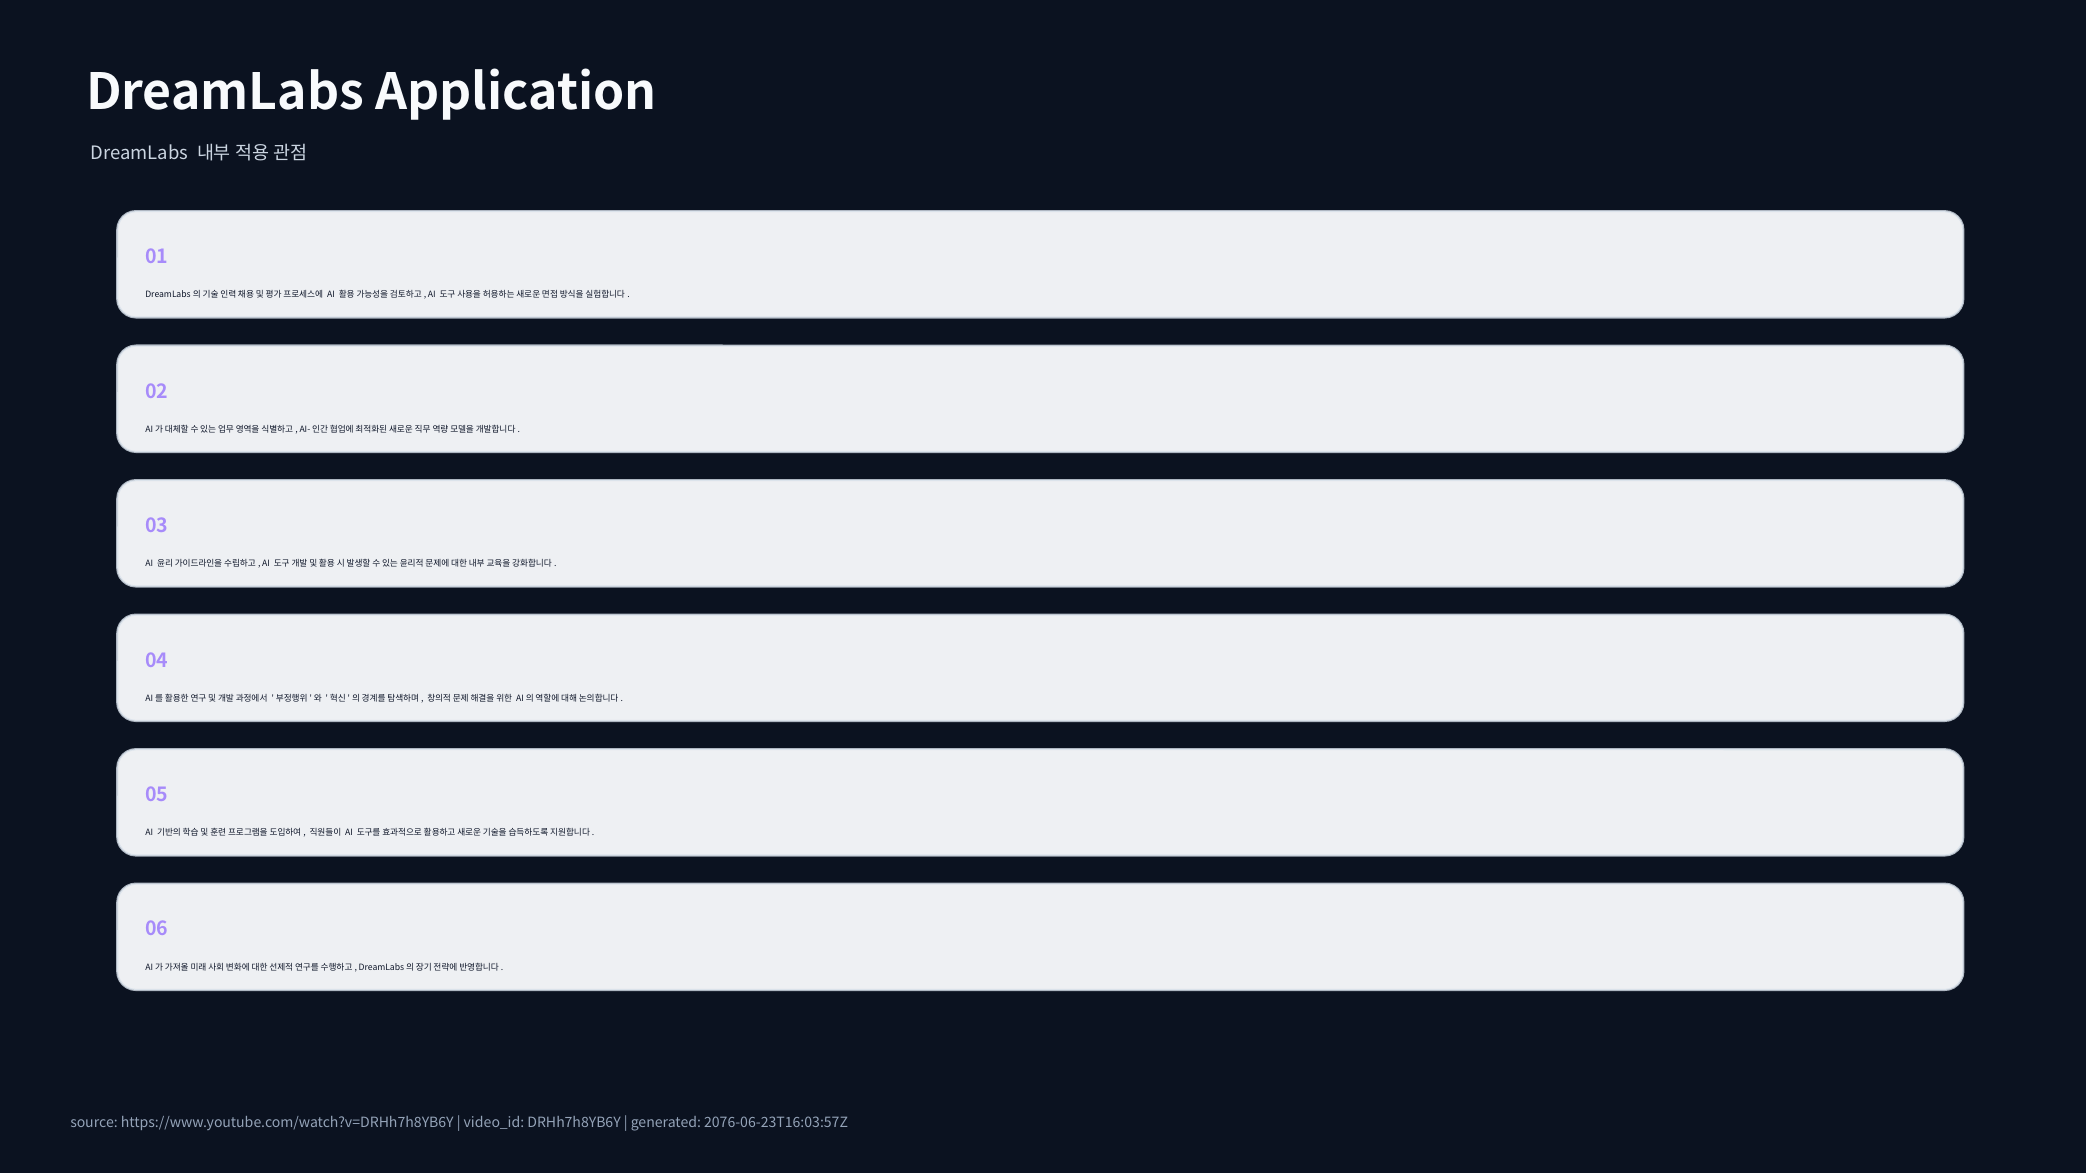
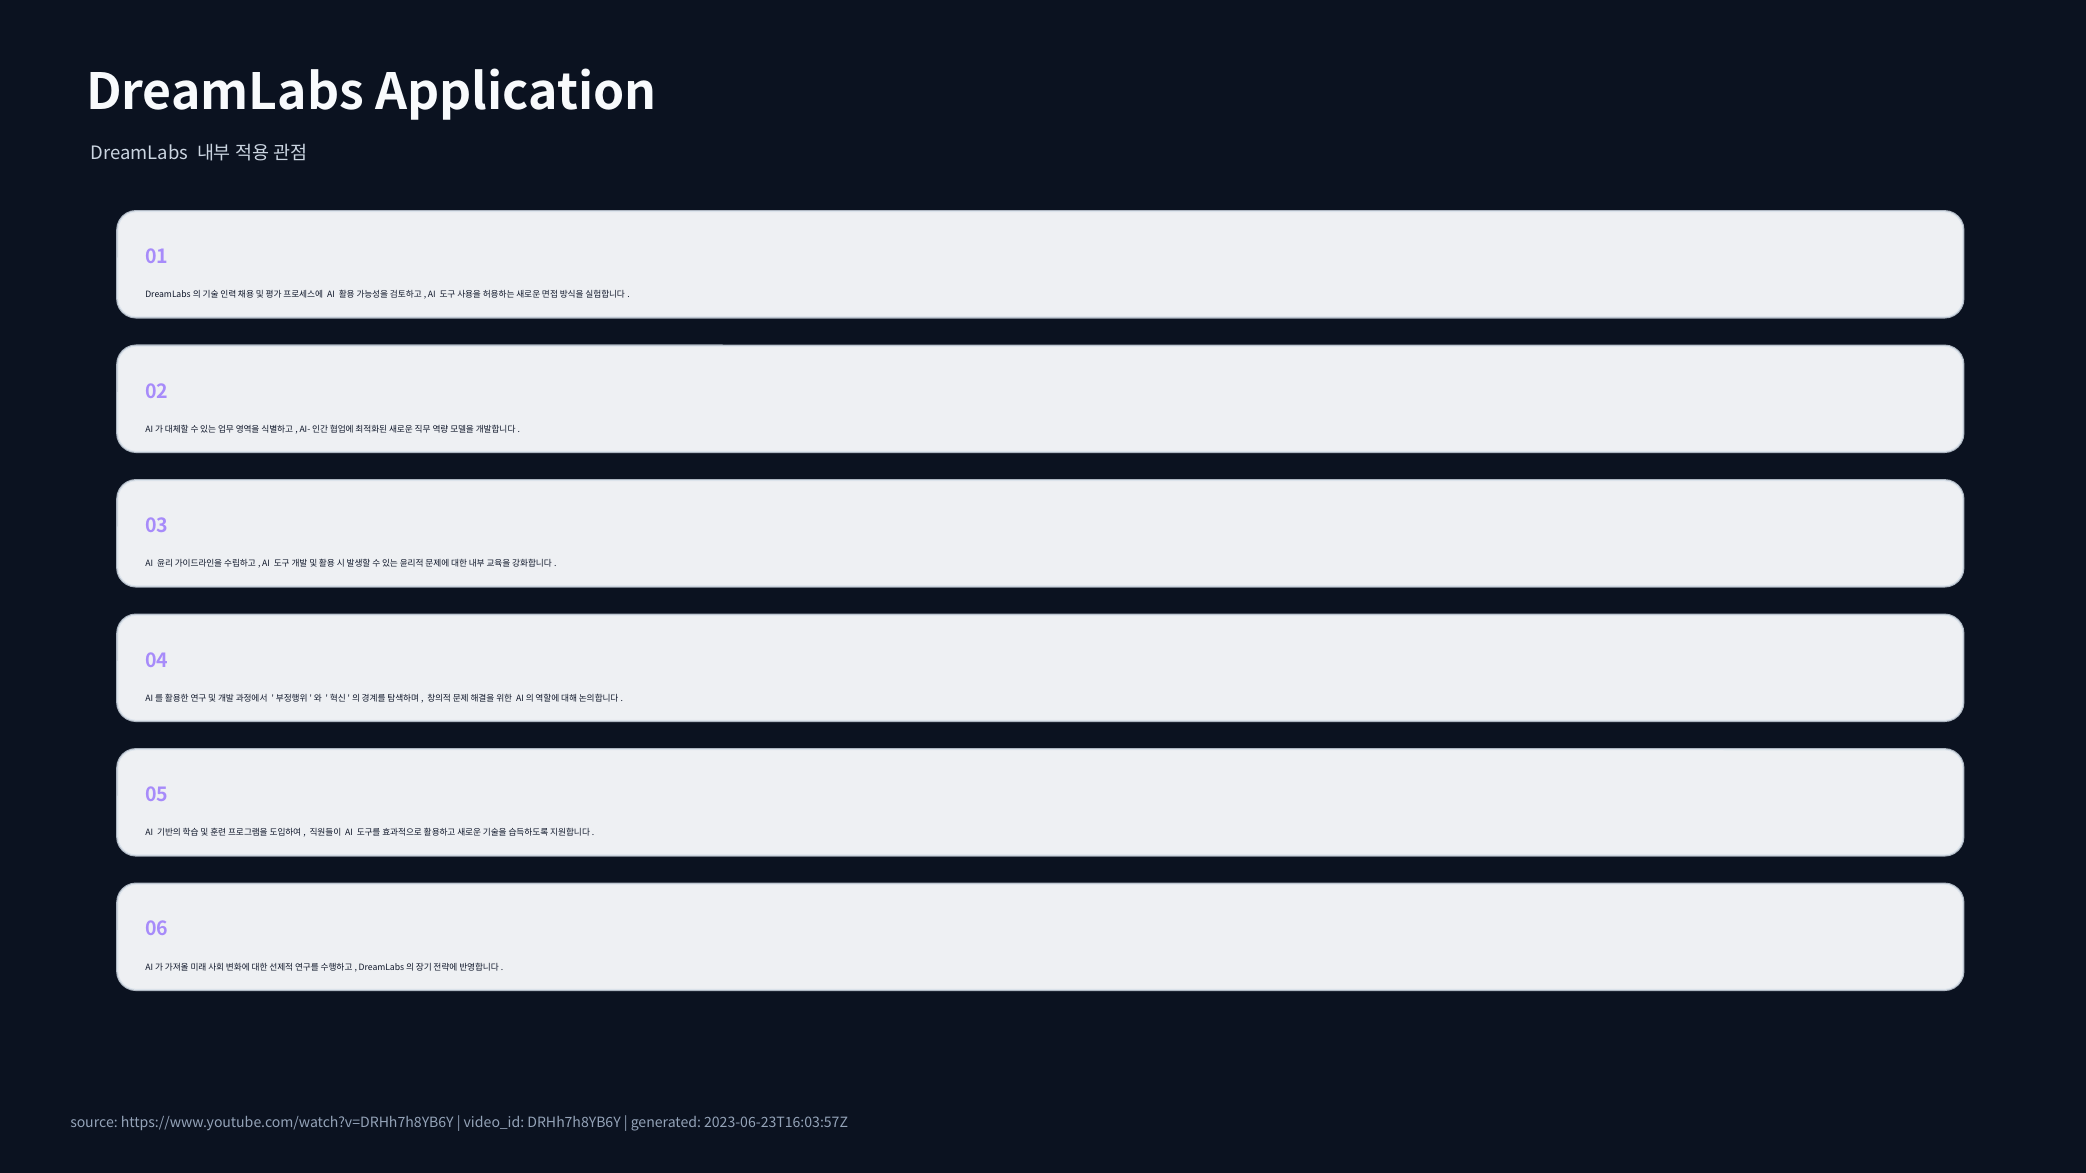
2076-06-23T16:03:57Z: 2076-06-23T16:03:57Z -> 2023-06-23T16:03:57Z (776, 1123)
